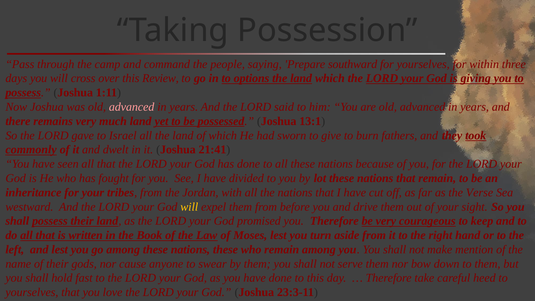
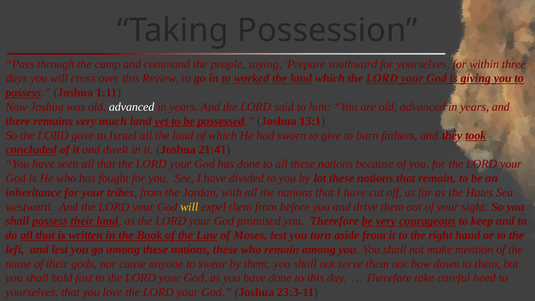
options: options -> worked (251, 78)
advanced colour: pink -> white (132, 107)
commonly: commonly -> concluded (31, 150)
Verse: Verse -> Hates (480, 192)
